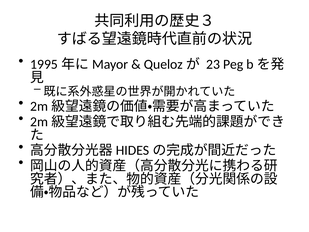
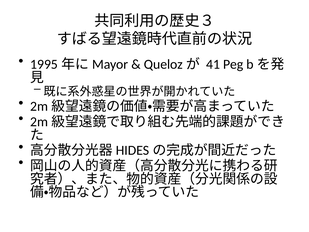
23: 23 -> 41 (213, 64)
